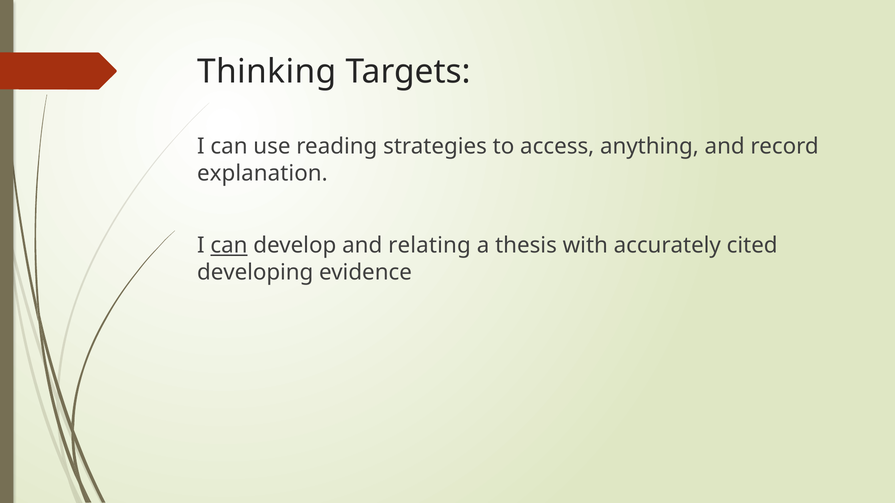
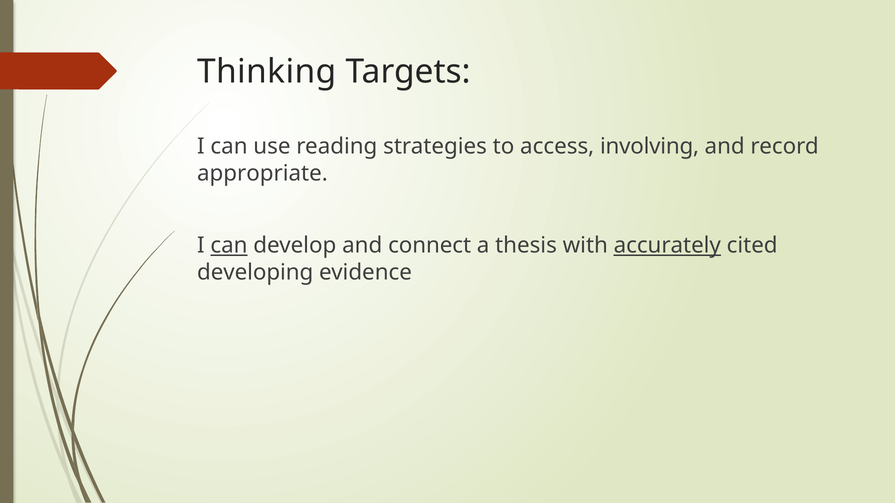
anything: anything -> involving (650, 147)
explanation: explanation -> appropriate (262, 173)
relating: relating -> connect (430, 246)
accurately underline: none -> present (667, 246)
